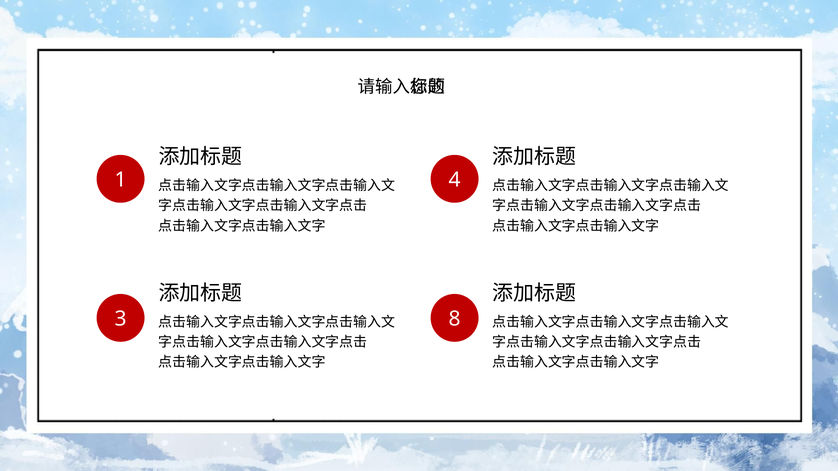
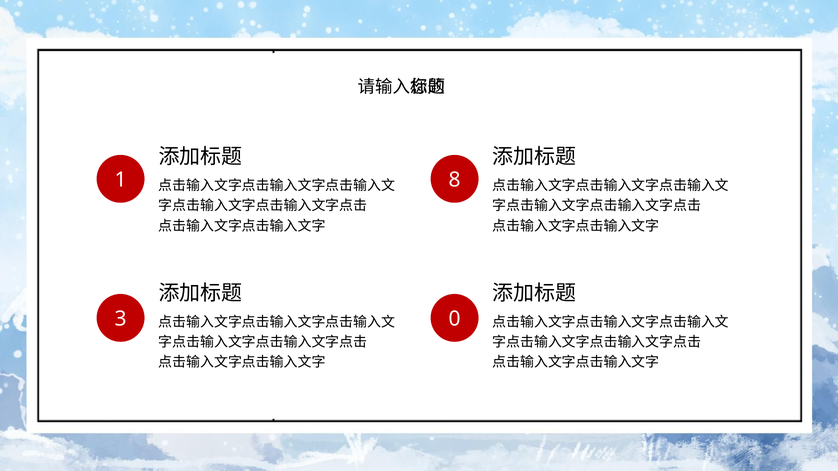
4: 4 -> 8 (455, 180)
8: 8 -> 0 (455, 319)
